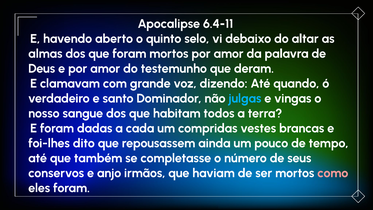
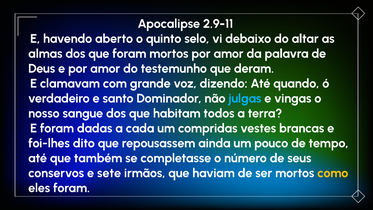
6.4-11: 6.4-11 -> 2.9-11 (218, 24)
anjo: anjo -> sete (109, 173)
como colour: pink -> yellow (333, 173)
